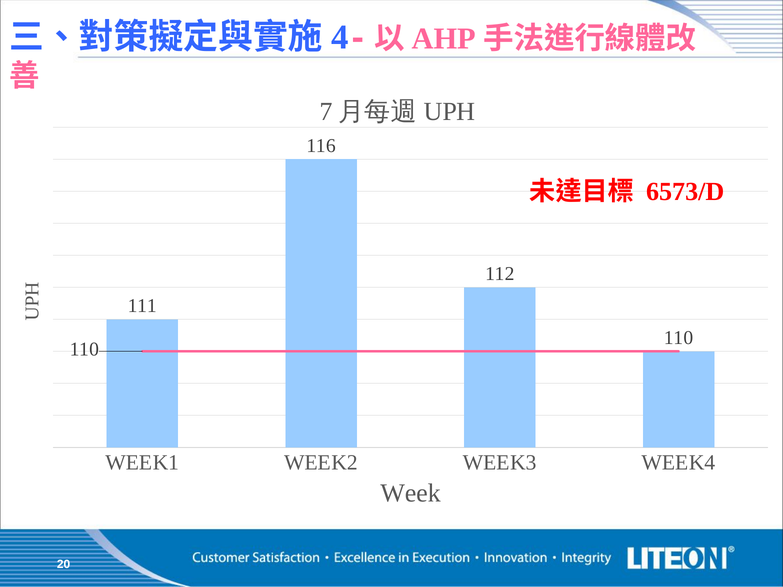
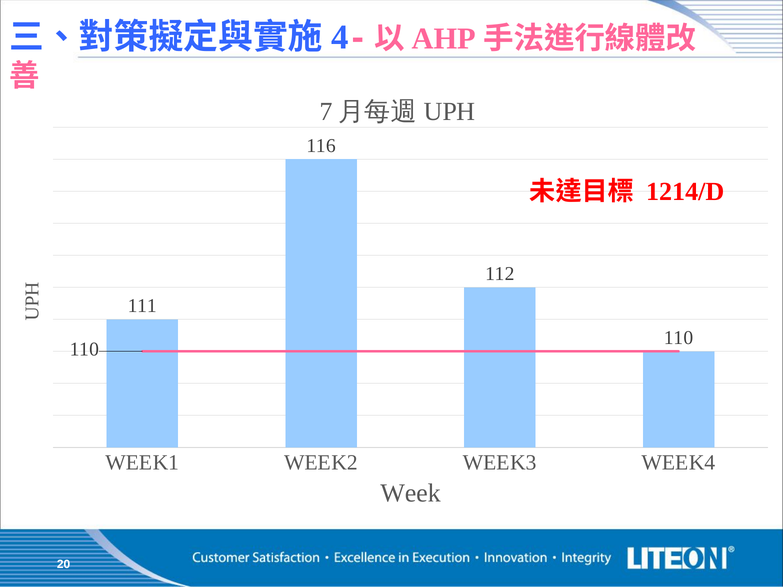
6573/D: 6573/D -> 1214/D (685, 192)
